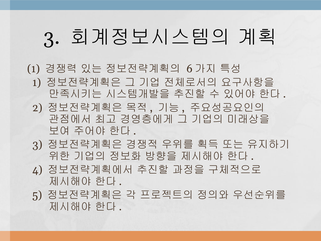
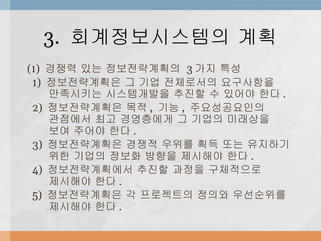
6: 6 -> 3 (189, 69)
